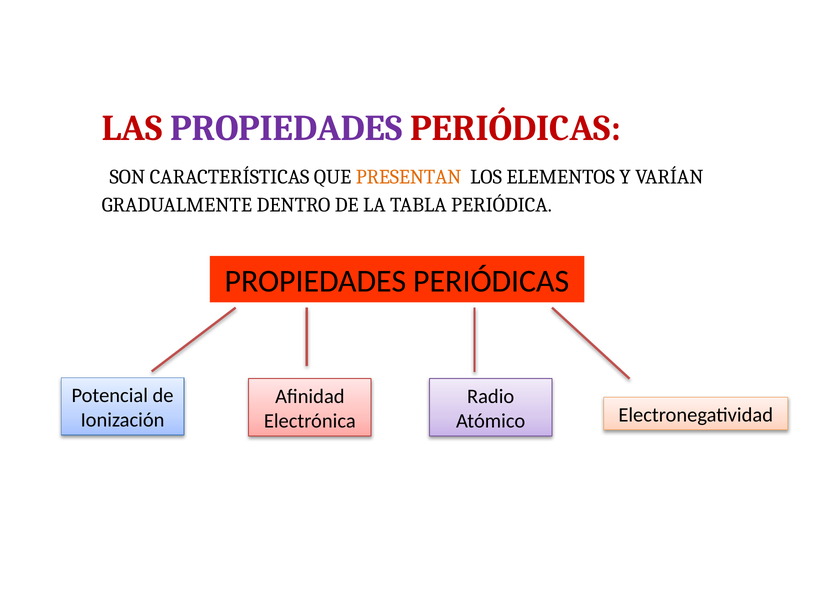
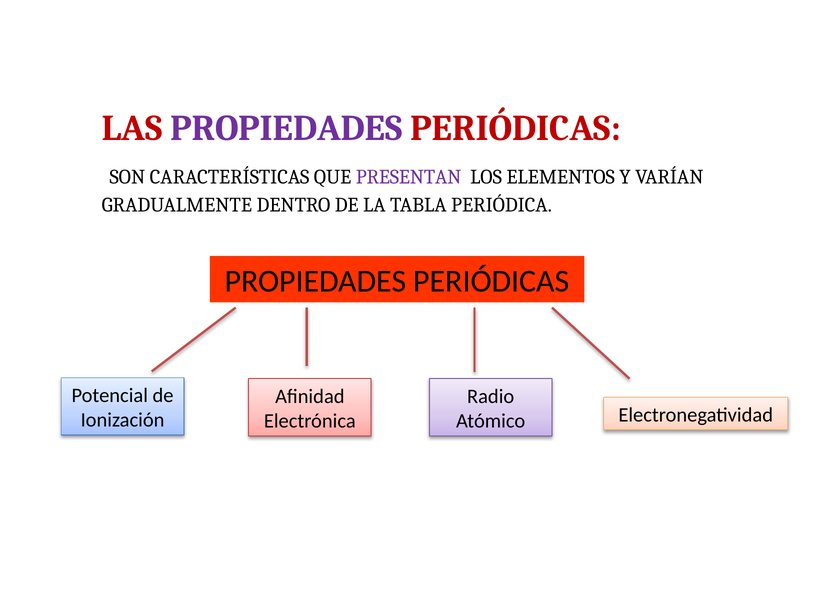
PRESENTAN colour: orange -> purple (409, 177)
